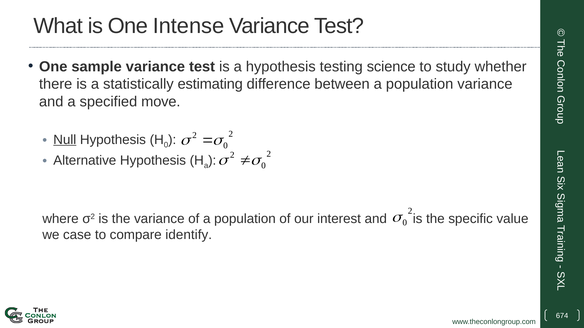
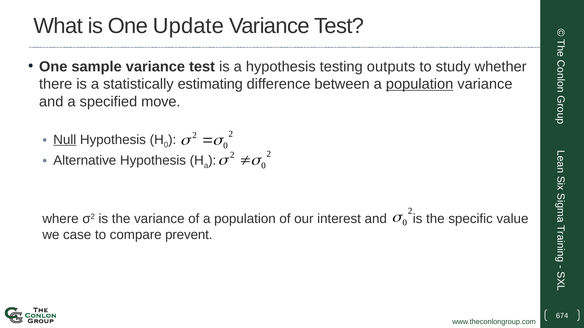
Intense: Intense -> Update (188, 26)
science: science -> outputs (391, 67)
population underline: none -> present (420, 84)
identify: identify -> prevent (189, 235)
